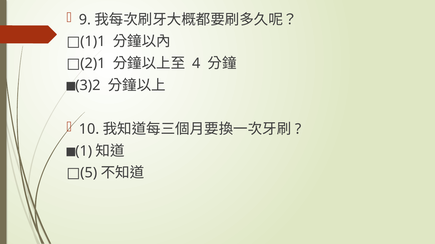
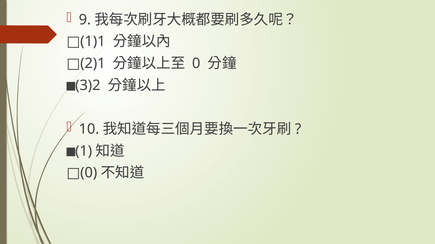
4: 4 -> 0 (196, 64)
5: 5 -> 0 (89, 173)
